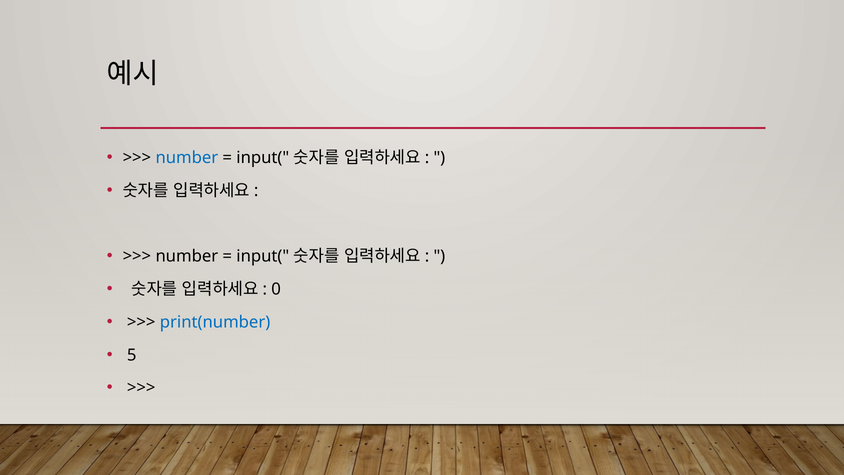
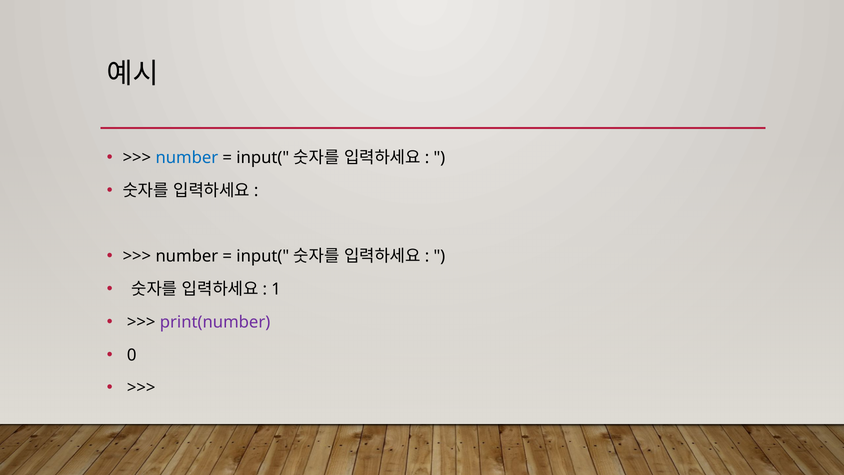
0: 0 -> 1 (276, 289)
print(number colour: blue -> purple (215, 322)
5: 5 -> 0 (132, 355)
